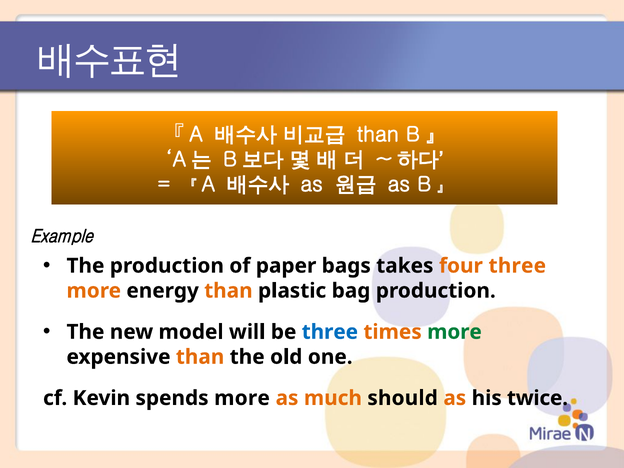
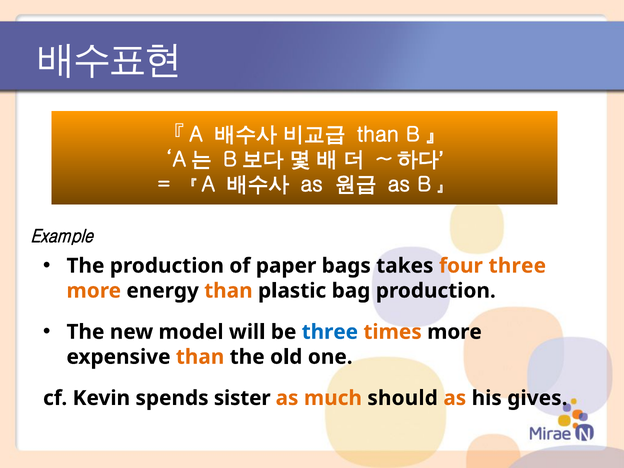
more colour: green -> black (454, 332)
spends more: more -> sister (242, 398)
twice: twice -> gives (537, 398)
